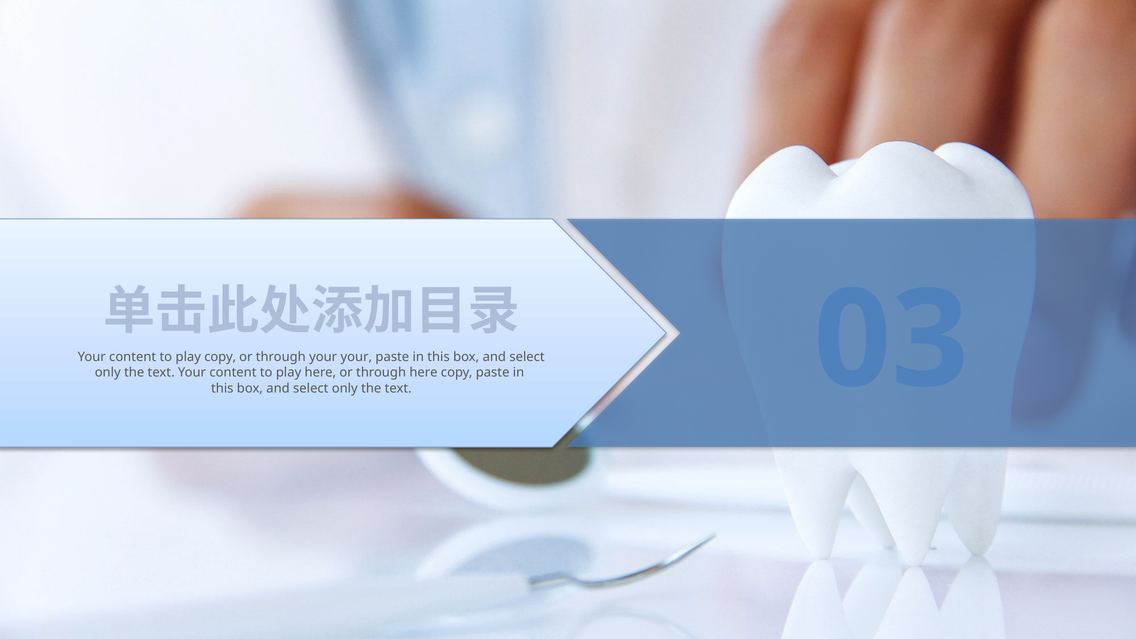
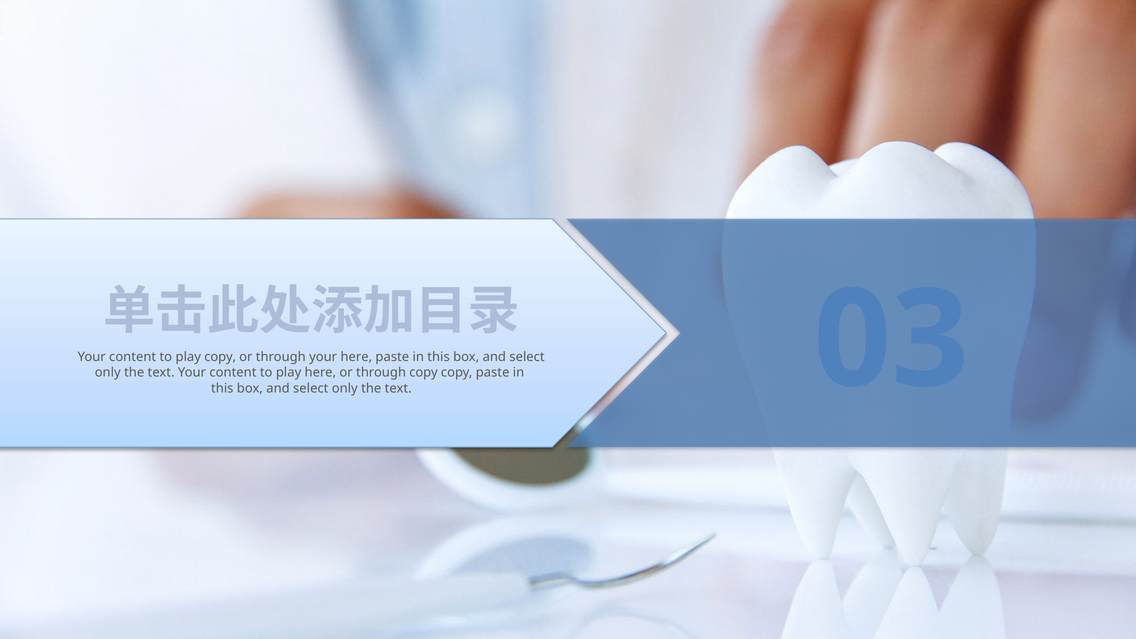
your your: your -> here (356, 357)
through here: here -> copy (424, 373)
